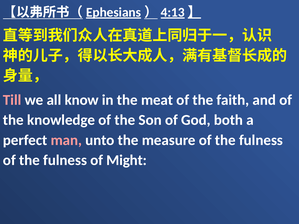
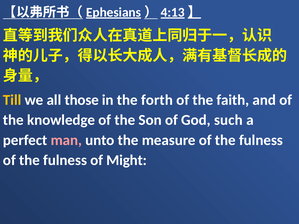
Till colour: pink -> yellow (12, 100)
know: know -> those (82, 100)
meat: meat -> forth (157, 100)
both: both -> such (228, 120)
